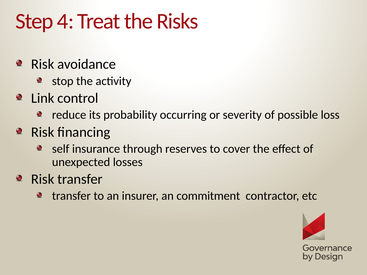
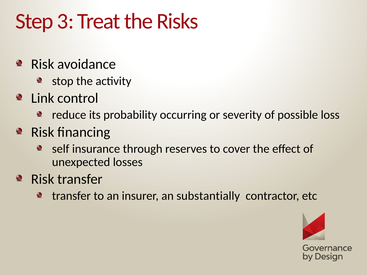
4: 4 -> 3 (65, 21)
commitment: commitment -> substantially (208, 196)
